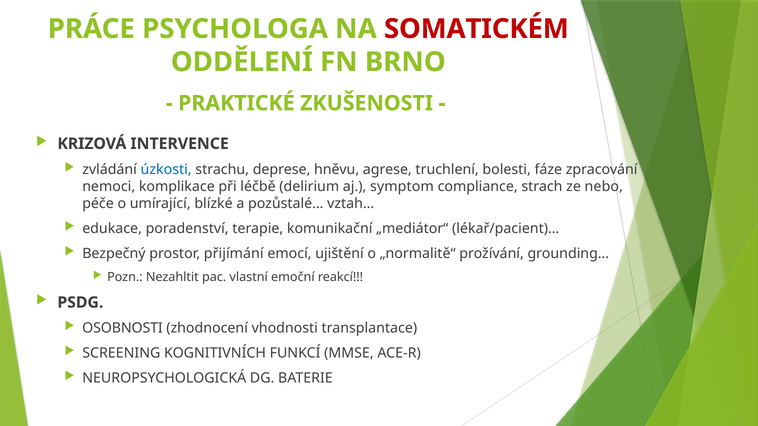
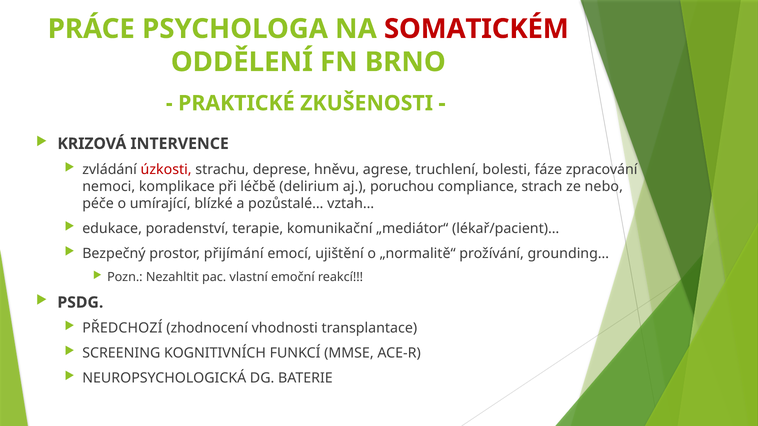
úzkosti colour: blue -> red (166, 170)
symptom: symptom -> poruchou (402, 187)
OSOBNOSTI: OSOBNOSTI -> PŘEDCHOZÍ (122, 328)
